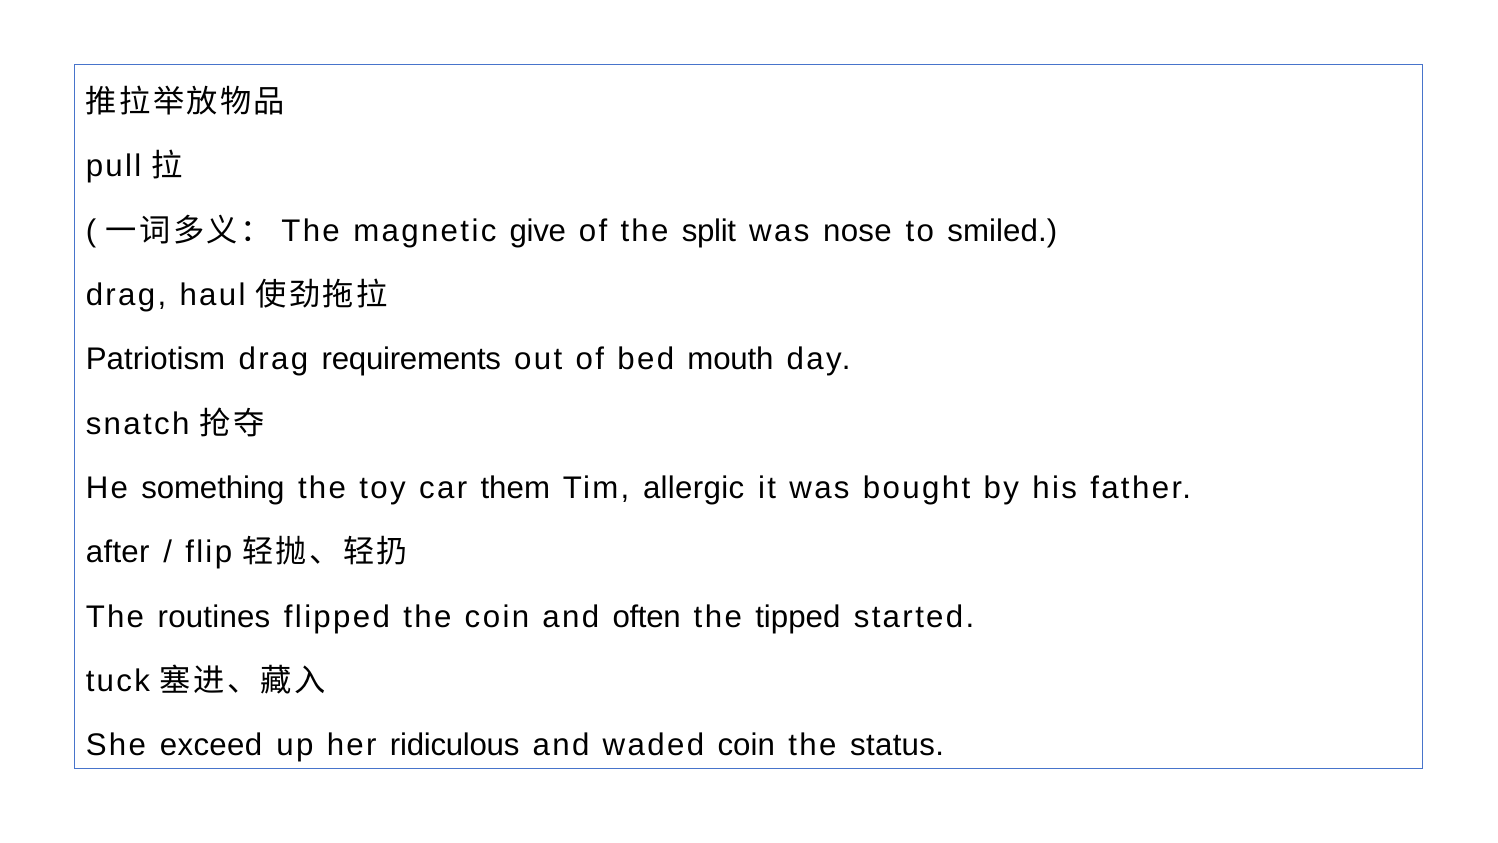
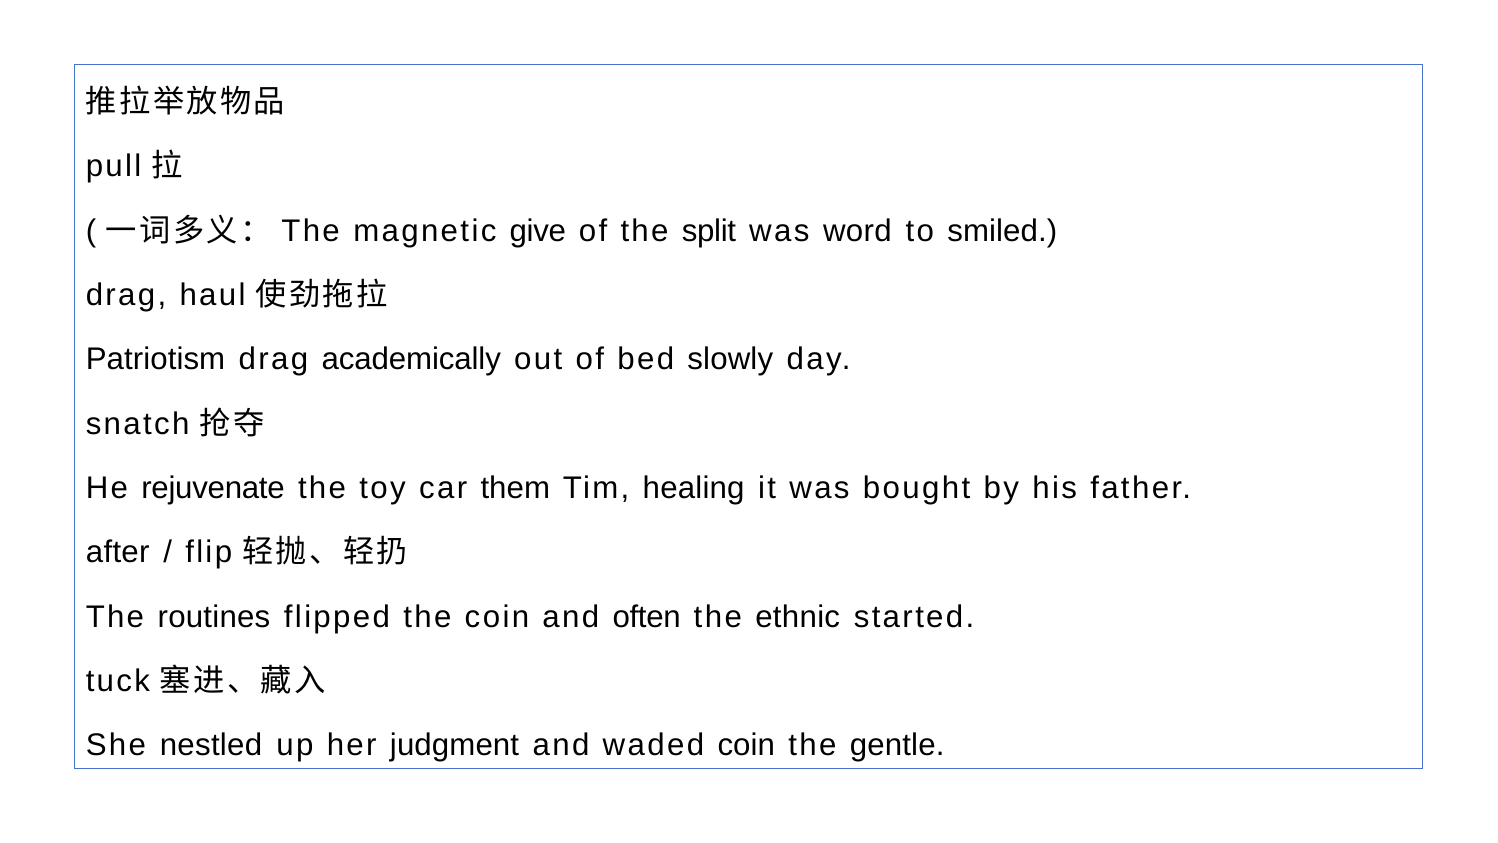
nose: nose -> word (857, 231)
requirements: requirements -> academically (411, 359)
mouth: mouth -> slowly (730, 359)
something: something -> rejuvenate (213, 488)
allergic: allergic -> healing (694, 488)
tipped: tipped -> ethnic (798, 617)
exceed: exceed -> nestled (211, 745)
ridiculous: ridiculous -> judgment (455, 745)
status: status -> gentle (897, 745)
